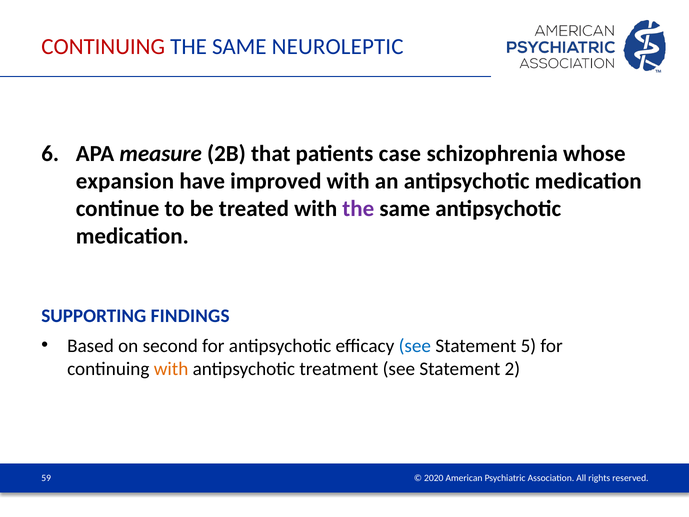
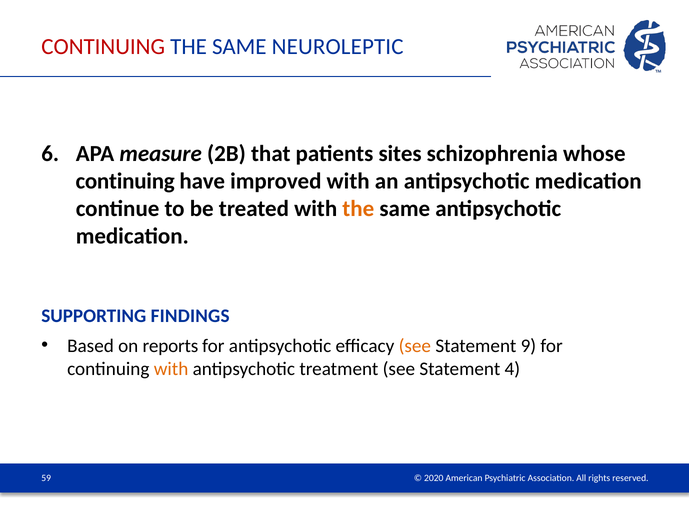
case: case -> sites (400, 154)
expansion: expansion -> continuing (125, 181)
the colour: purple -> orange (358, 209)
second: second -> reports (170, 346)
see colour: blue -> orange (415, 346)
5: 5 -> 9 (528, 346)
2: 2 -> 4 (512, 369)
